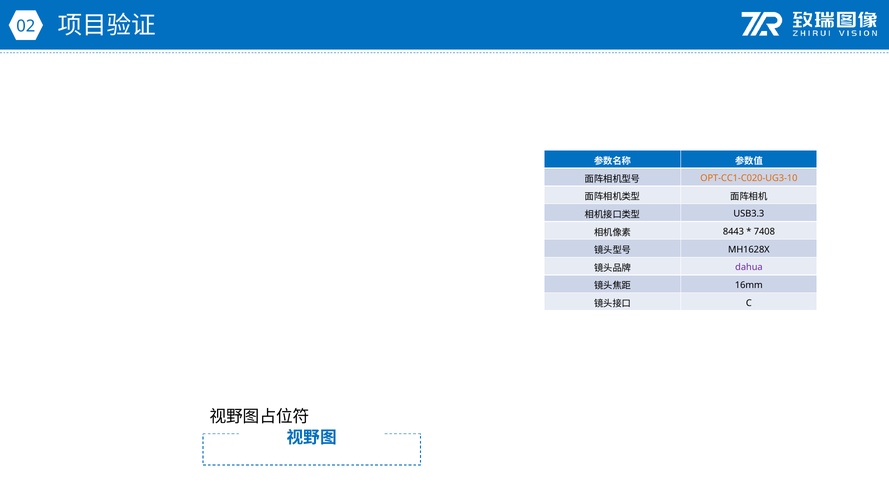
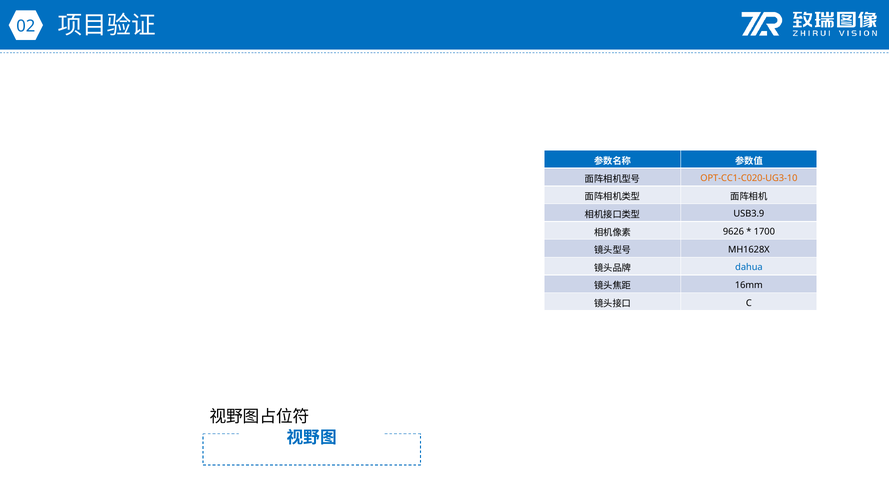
USB3.3: USB3.3 -> USB3.9 (749, 214)
8443: 8443 -> 9626 (733, 232)
7408: 7408 -> 1700 (764, 232)
dahua colour: purple -> blue (749, 267)
